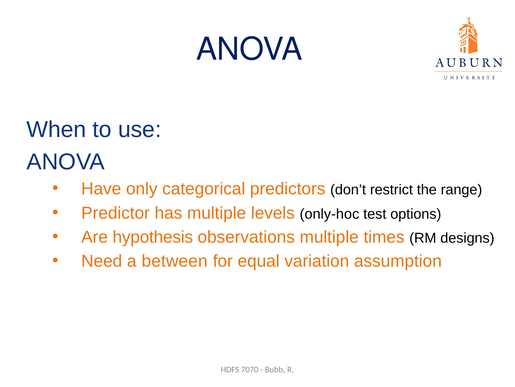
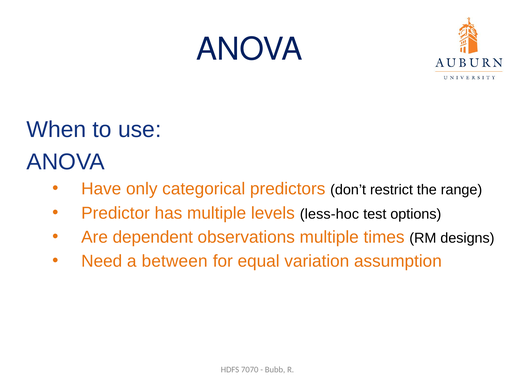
only-hoc: only-hoc -> less-hoc (329, 214)
hypothesis: hypothesis -> dependent (153, 237)
